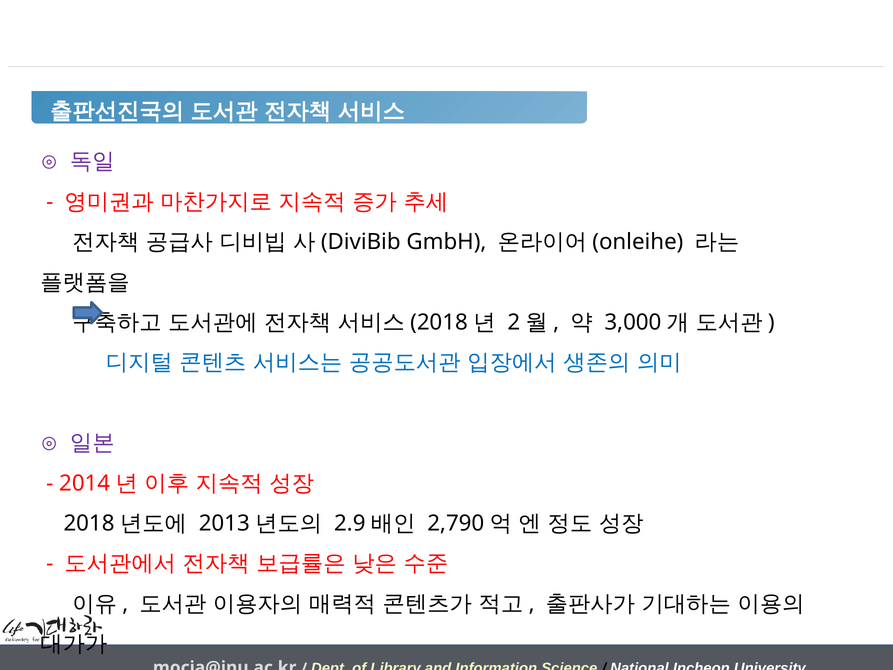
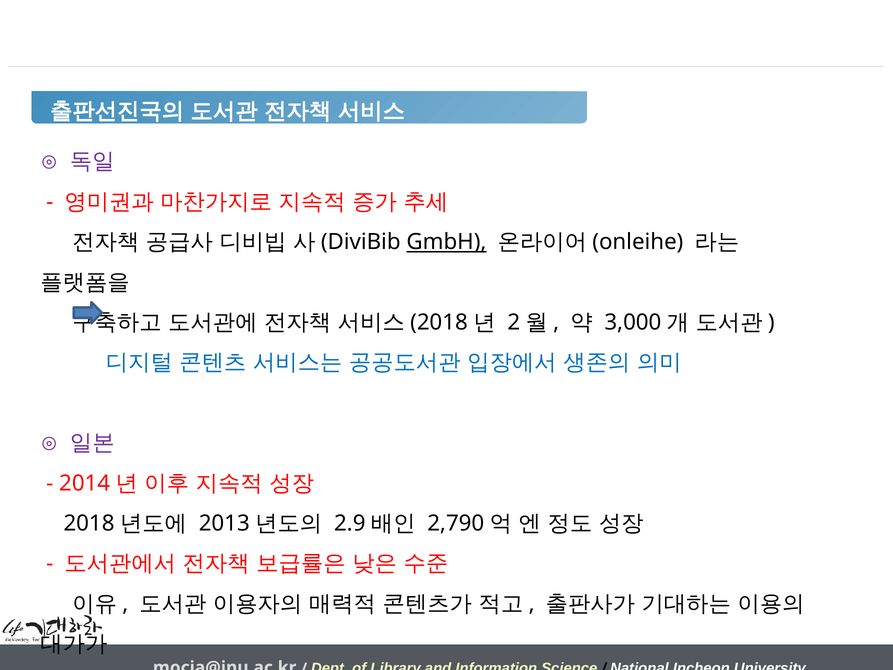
GmbH underline: none -> present (446, 242)
